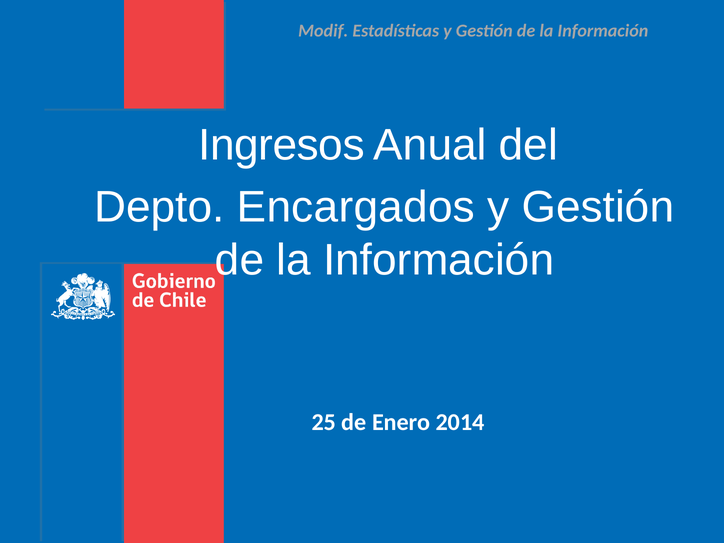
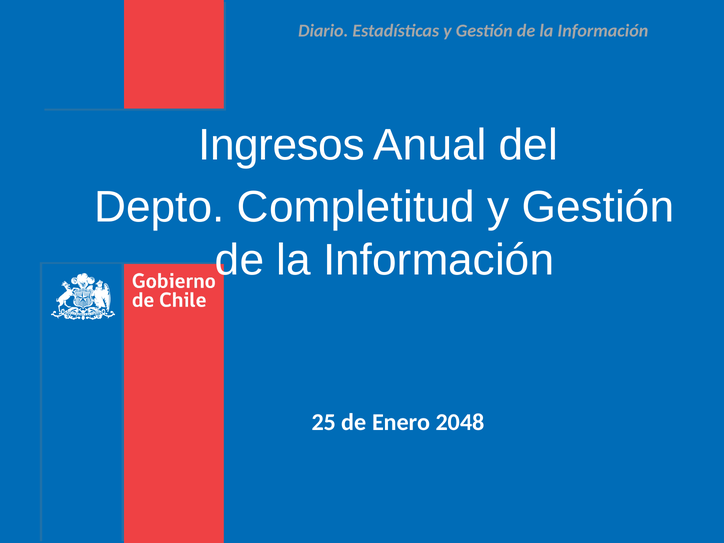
Modif: Modif -> Diario (323, 31)
Encargados: Encargados -> Completitud (356, 207)
2014: 2014 -> 2048 (460, 422)
